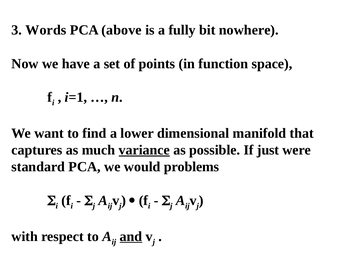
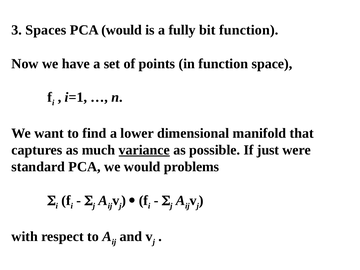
Words: Words -> Spaces (46, 30)
PCA above: above -> would (122, 30)
bit nowhere: nowhere -> function (249, 30)
and underline: present -> none (131, 236)
